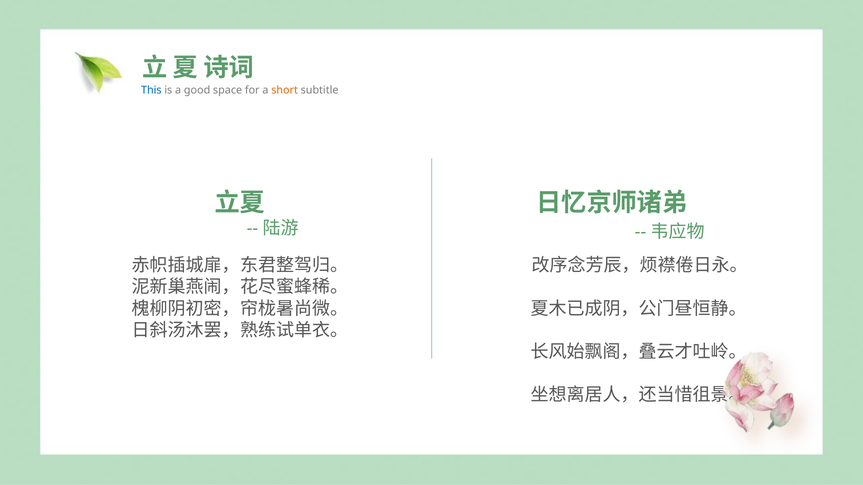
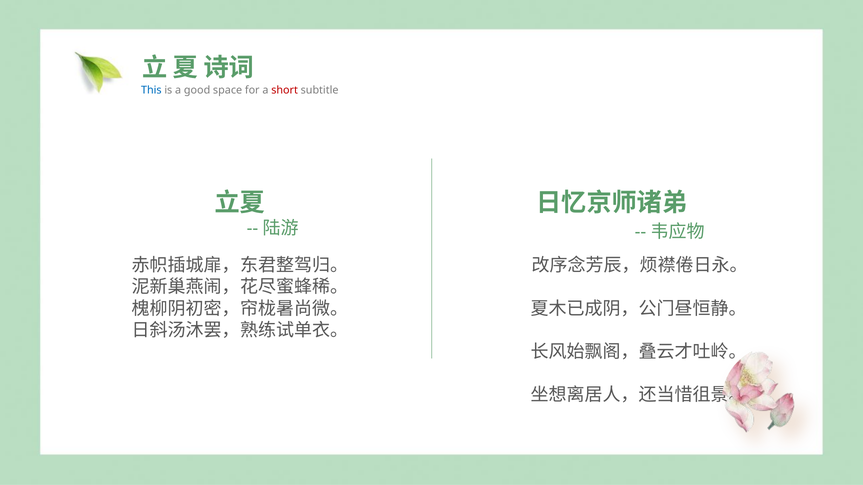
short colour: orange -> red (285, 90)
